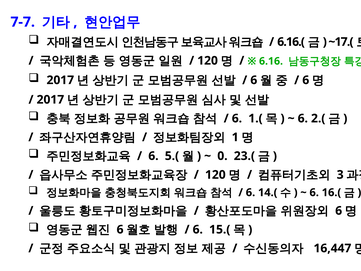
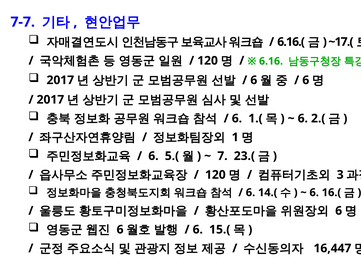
0: 0 -> 7 (222, 156)
